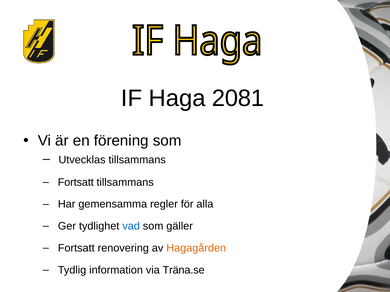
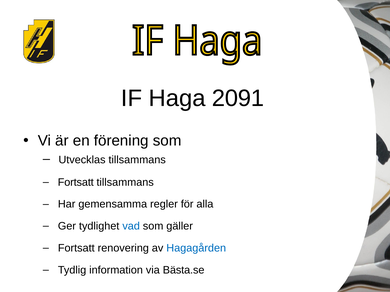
2081: 2081 -> 2091 (238, 99)
Hagagården colour: orange -> blue (196, 248)
Träna.se: Träna.se -> Bästa.se (184, 270)
